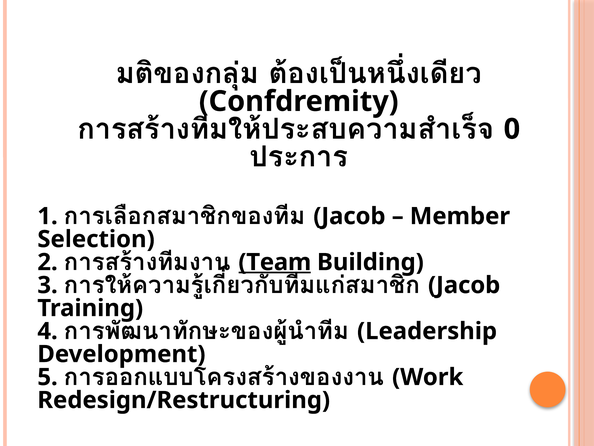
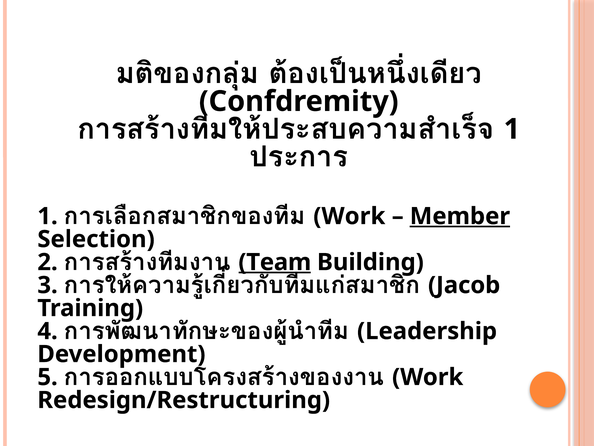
0: 0 -> 1 (512, 129)
Jacob: Jacob -> Work (349, 216)
Member underline: none -> present (460, 216)
